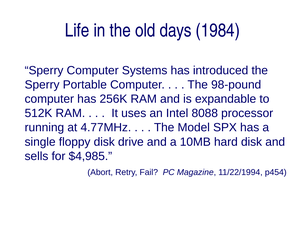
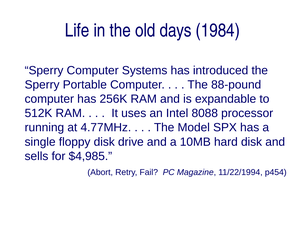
98-pound: 98-pound -> 88-pound (236, 85)
